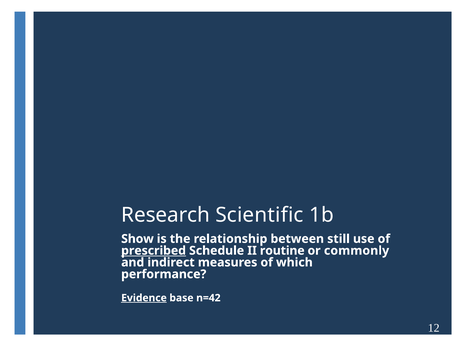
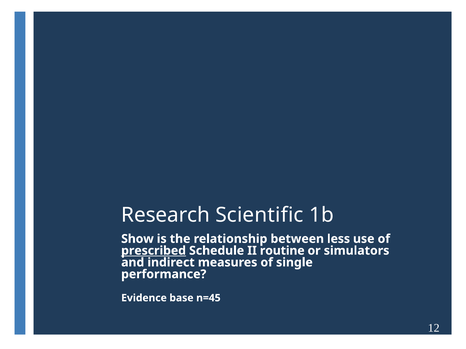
still: still -> less (339, 239)
commonly: commonly -> simulators (357, 251)
which: which -> single (294, 263)
Evidence underline: present -> none (144, 298)
n=42: n=42 -> n=45 (208, 298)
